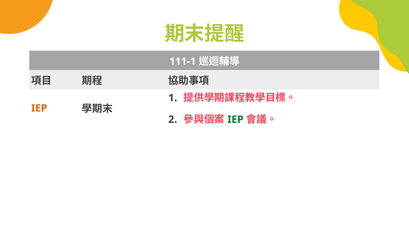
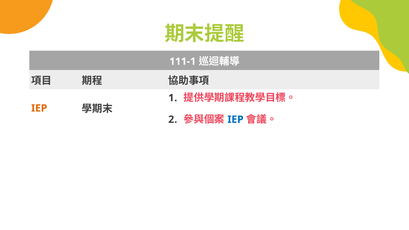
IEP colour: green -> blue (235, 120)
